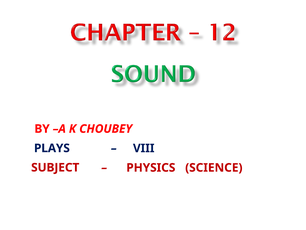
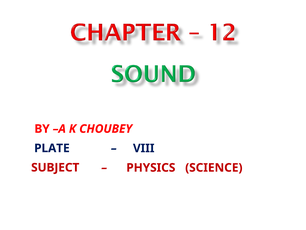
PLAYS: PLAYS -> PLATE (52, 148)
